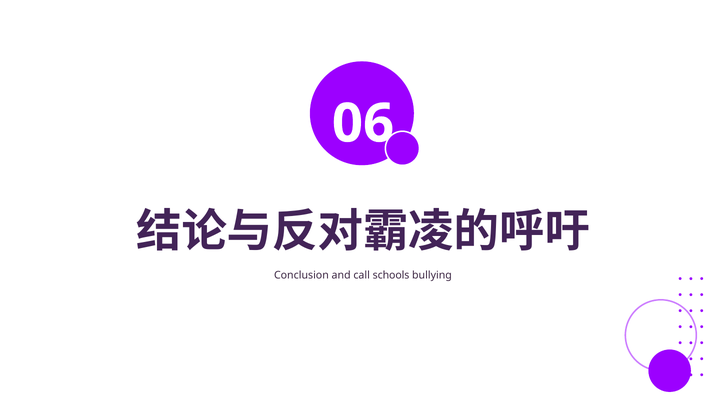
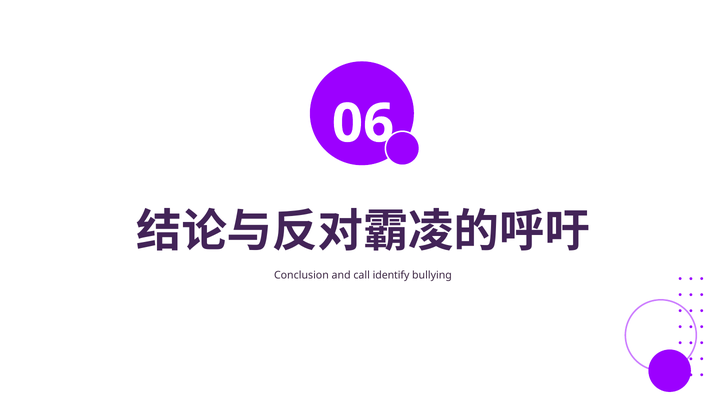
schools: schools -> identify (391, 276)
